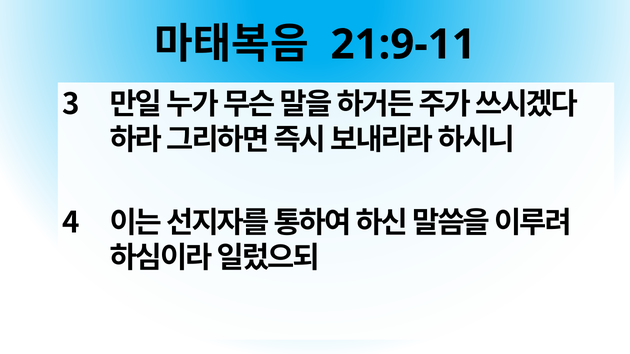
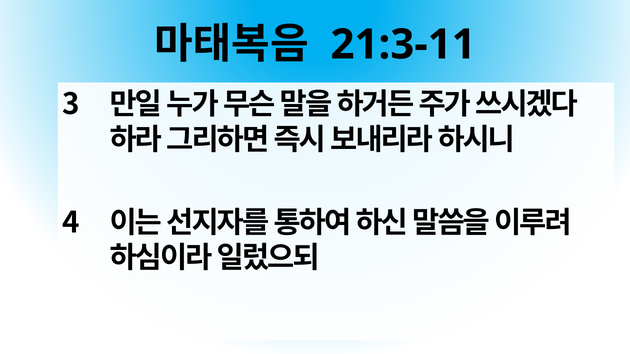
21:9-11: 21:9-11 -> 21:3-11 (403, 45)
